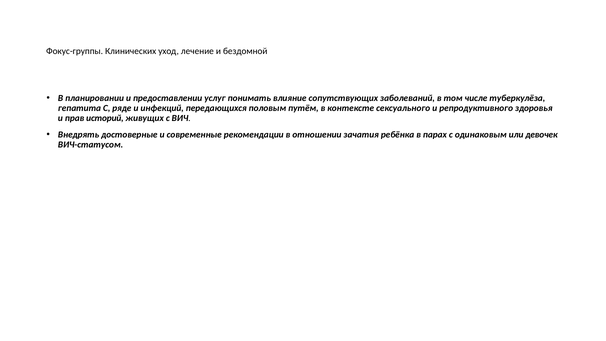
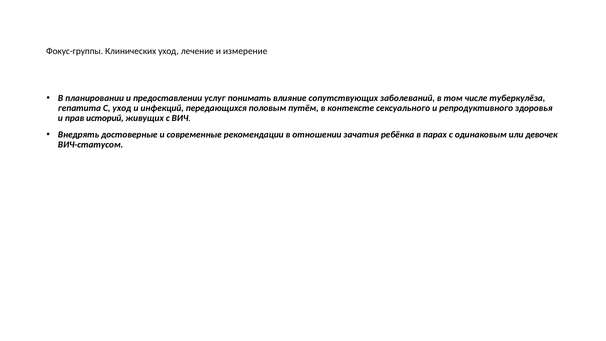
бездомной: бездомной -> измерение (245, 51)
С ряде: ряде -> уход (122, 108)
